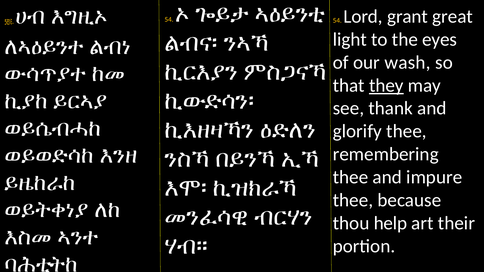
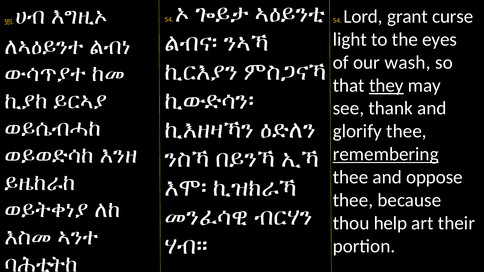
great: great -> curse (453, 16)
remembering underline: none -> present (386, 154)
impure: impure -> oppose (434, 177)
